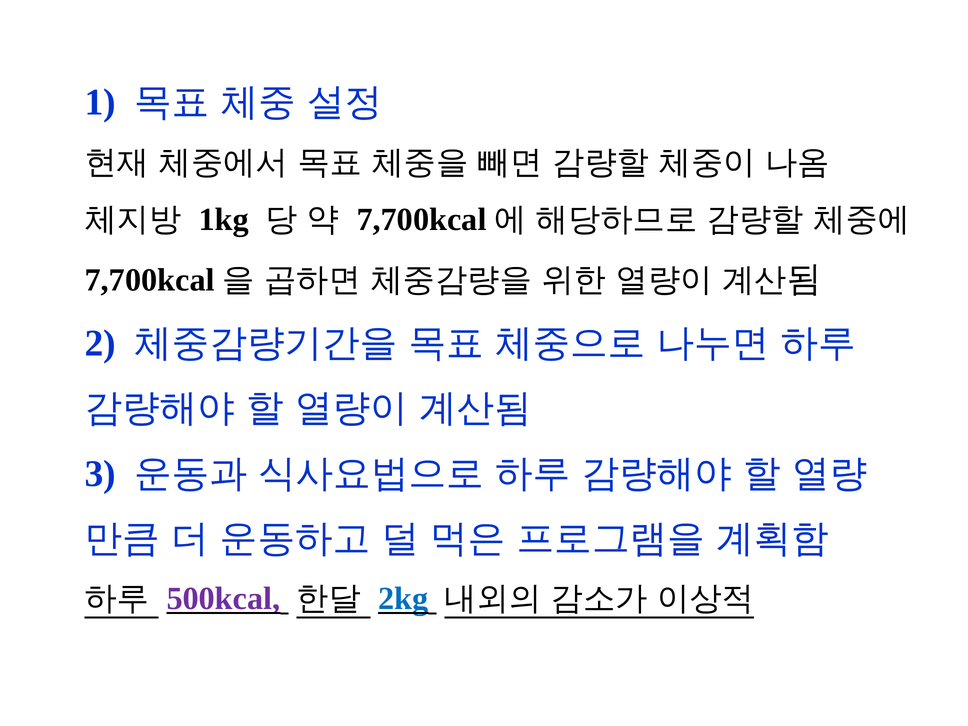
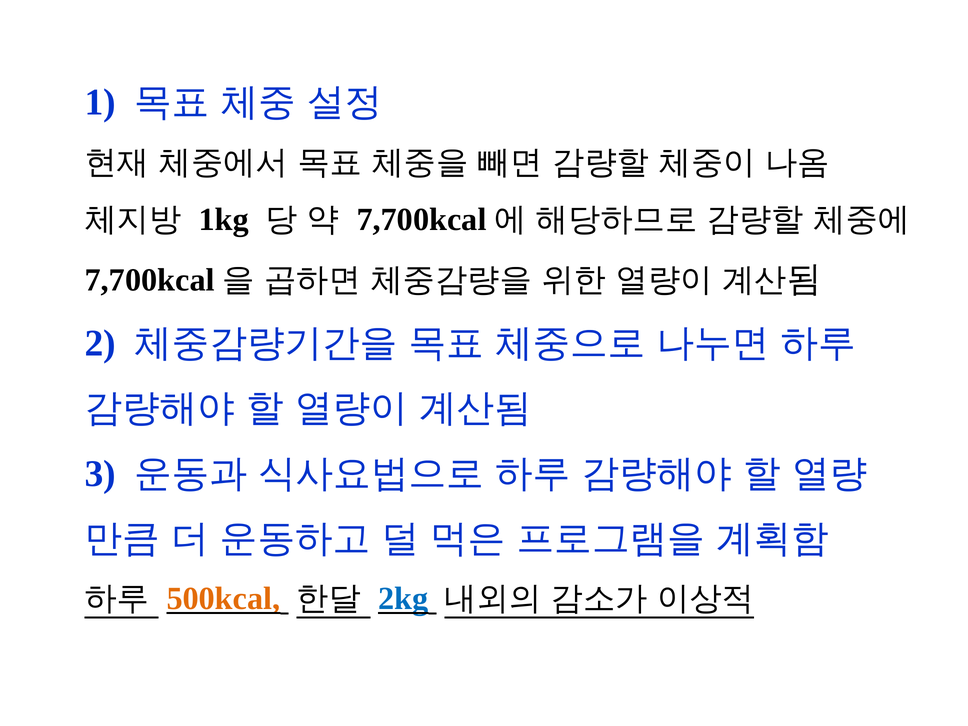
500kcal colour: purple -> orange (223, 599)
